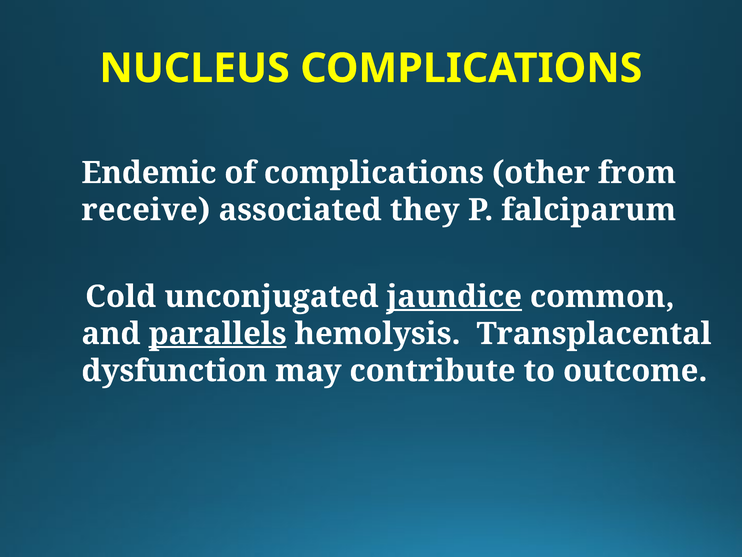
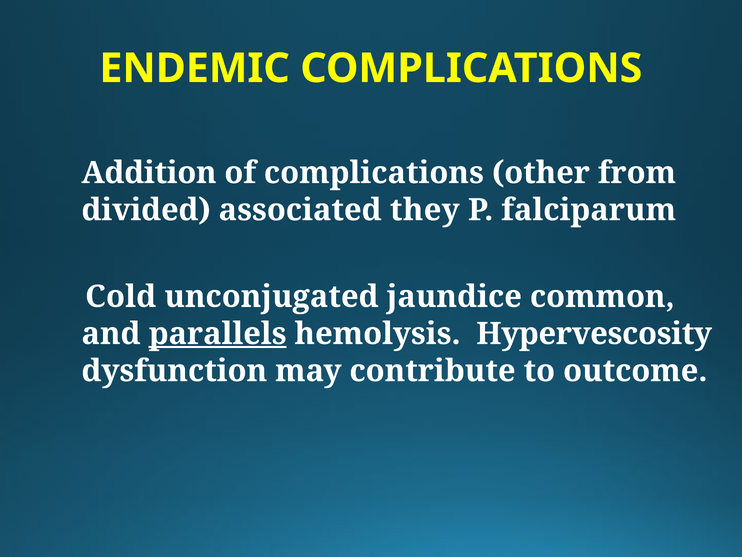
NUCLEUS: NUCLEUS -> ENDEMIC (195, 68)
Endemic: Endemic -> Addition (149, 173)
receive: receive -> divided (146, 210)
jaundice underline: present -> none (454, 296)
Transplacental: Transplacental -> Hypervescosity (594, 334)
